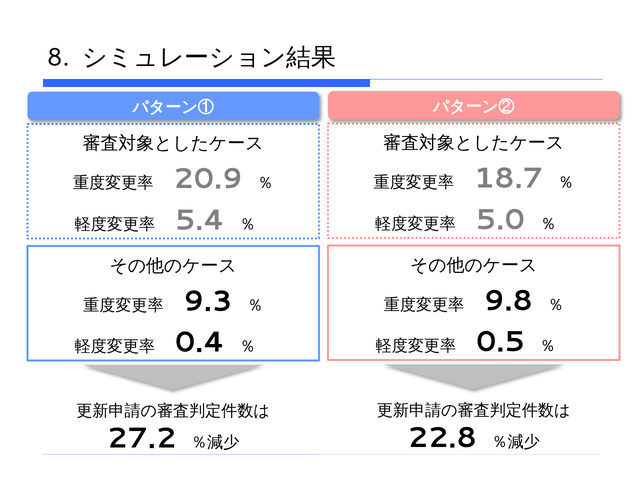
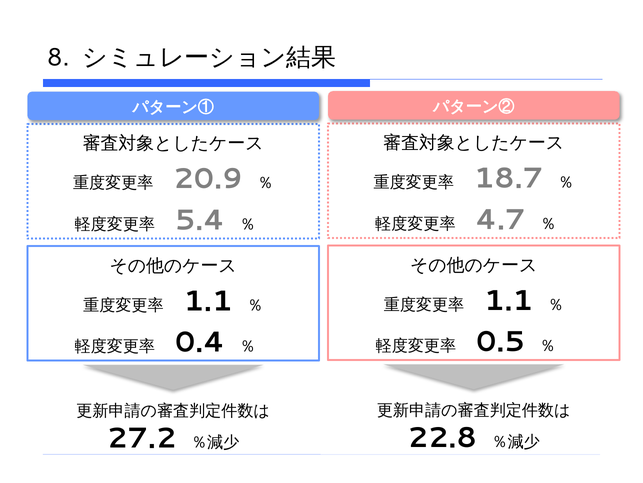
5.0: 5.0 -> 4.7 (500, 219)
9.8: 9.8 -> 1.1 (508, 300)
9.3: 9.3 -> 1.1 (208, 301)
